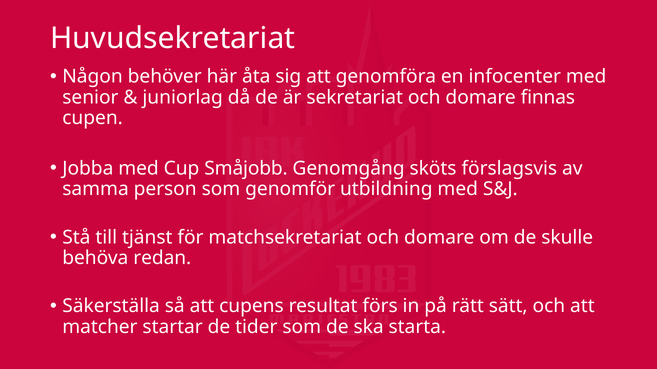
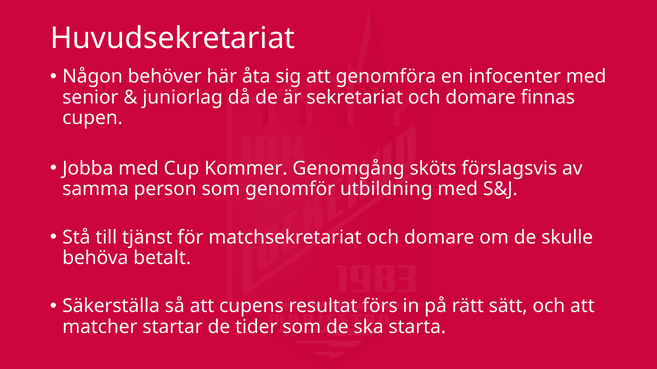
Småjobb: Småjobb -> Kommer (246, 169)
redan: redan -> betalt (162, 258)
